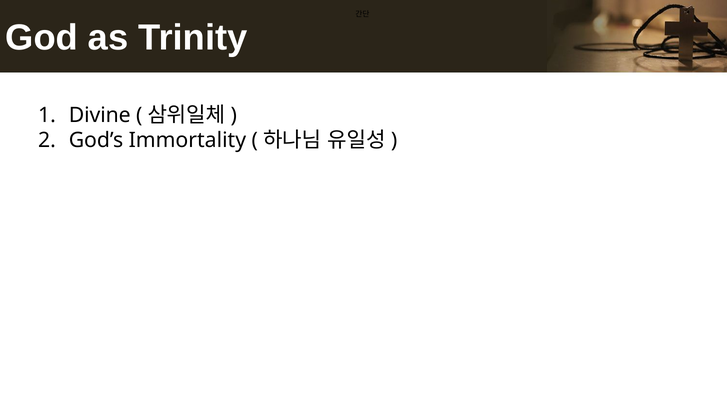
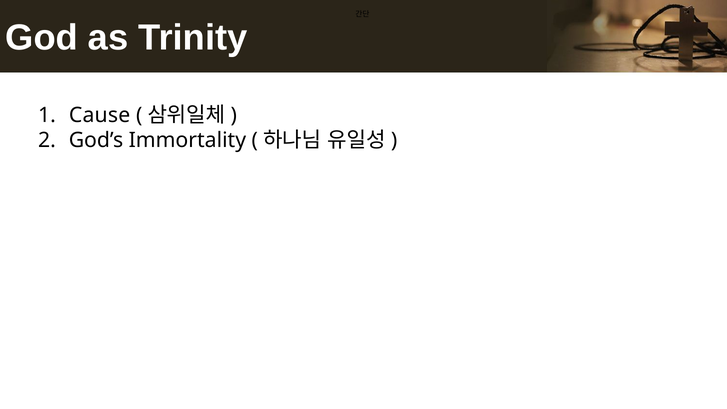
Divine: Divine -> Cause (100, 115)
